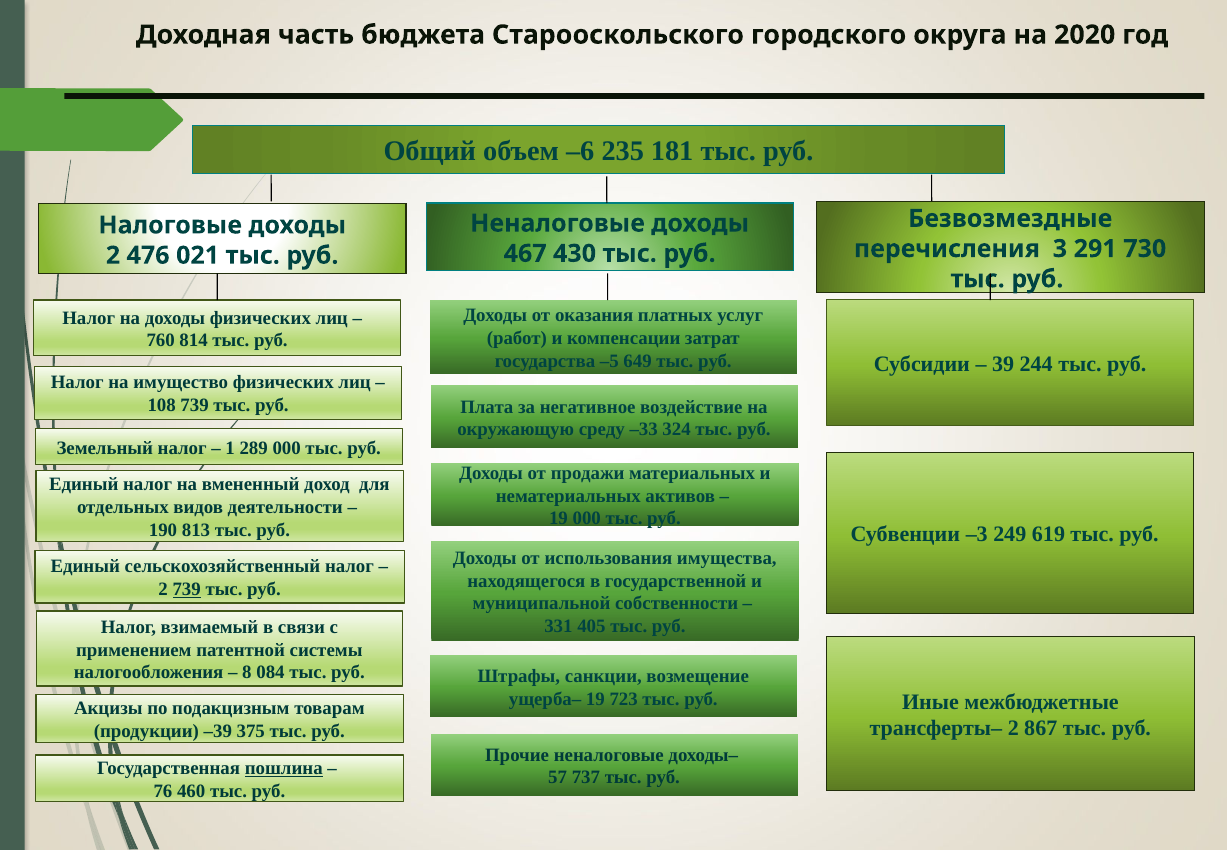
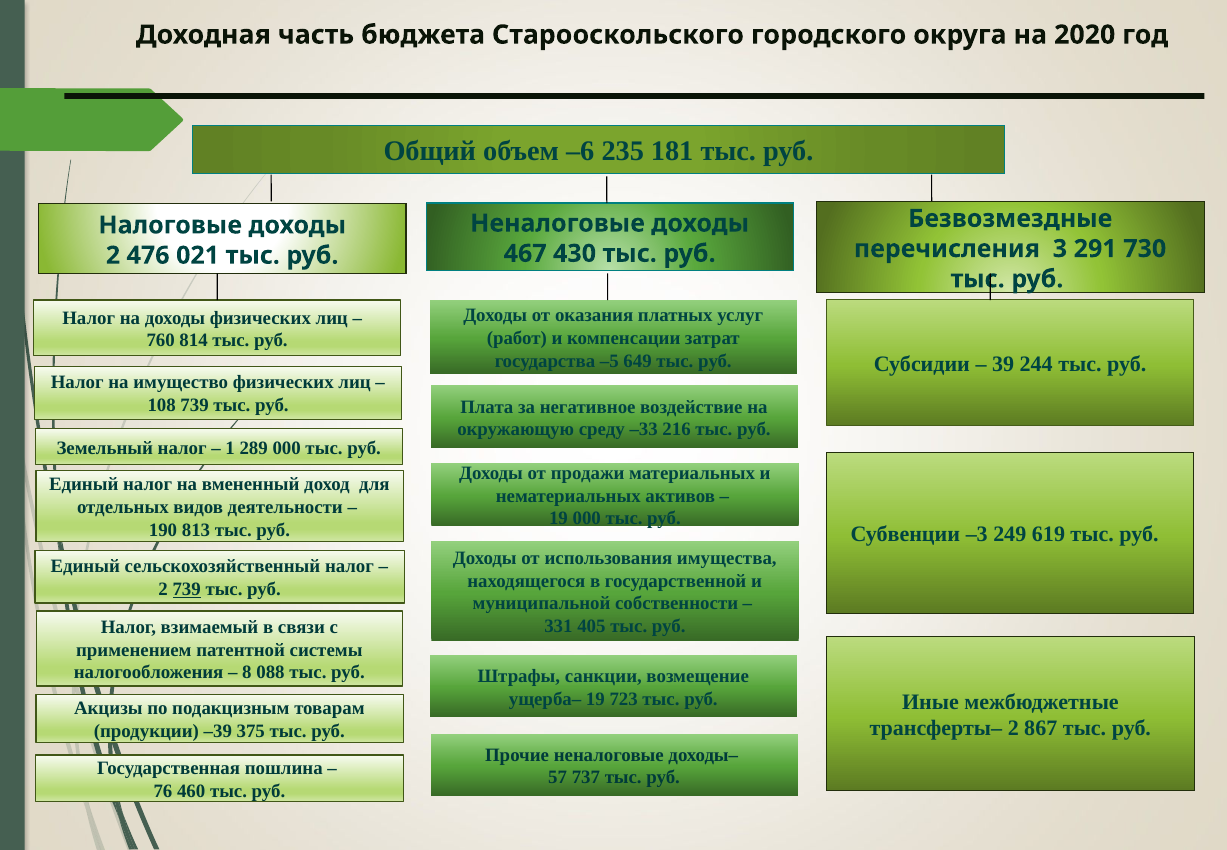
324: 324 -> 216 (677, 429)
084: 084 -> 088 (271, 672)
пошлина underline: present -> none (284, 768)
